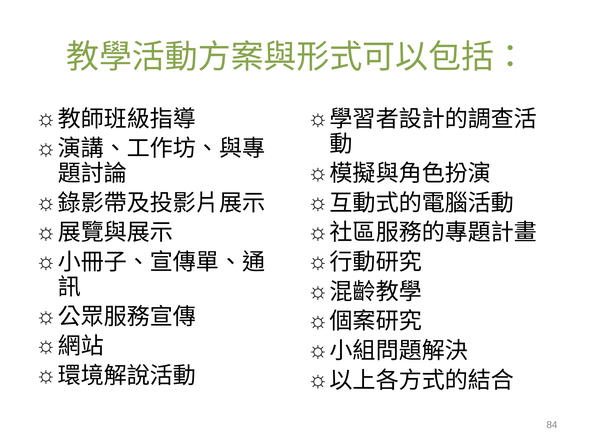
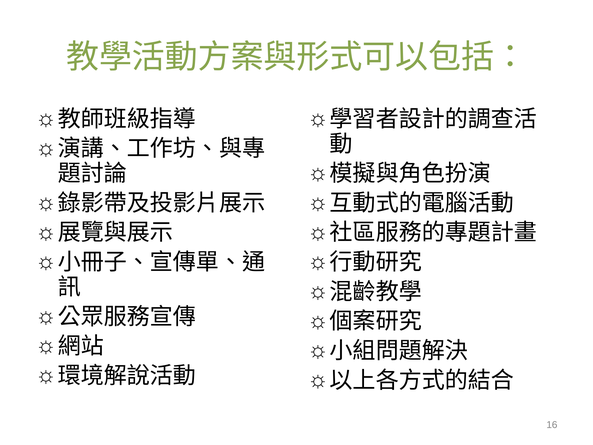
84: 84 -> 16 (552, 425)
